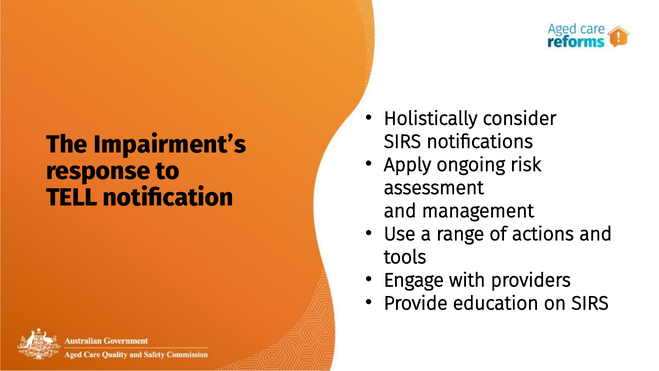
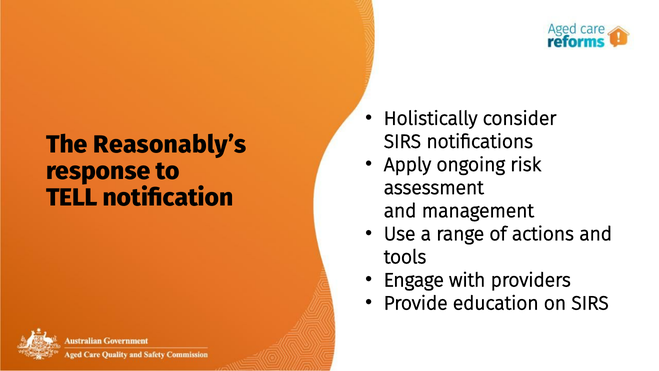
Impairment’s: Impairment’s -> Reasonably’s (170, 144)
